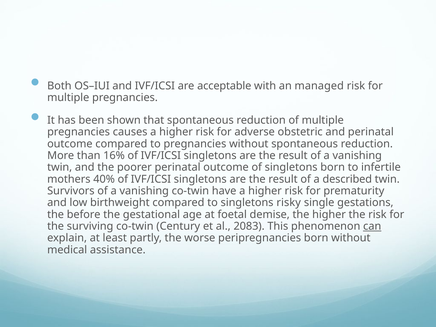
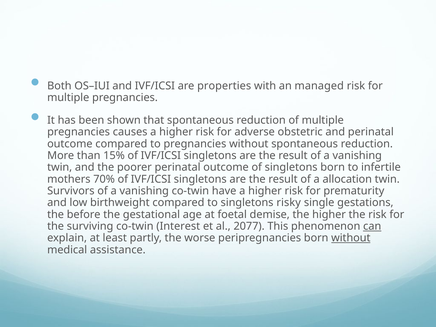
acceptable: acceptable -> properties (224, 86)
16%: 16% -> 15% (114, 156)
40%: 40% -> 70% (104, 179)
described: described -> allocation (347, 179)
Century: Century -> Interest (178, 226)
2083: 2083 -> 2077 (249, 226)
without underline: none -> present (351, 238)
